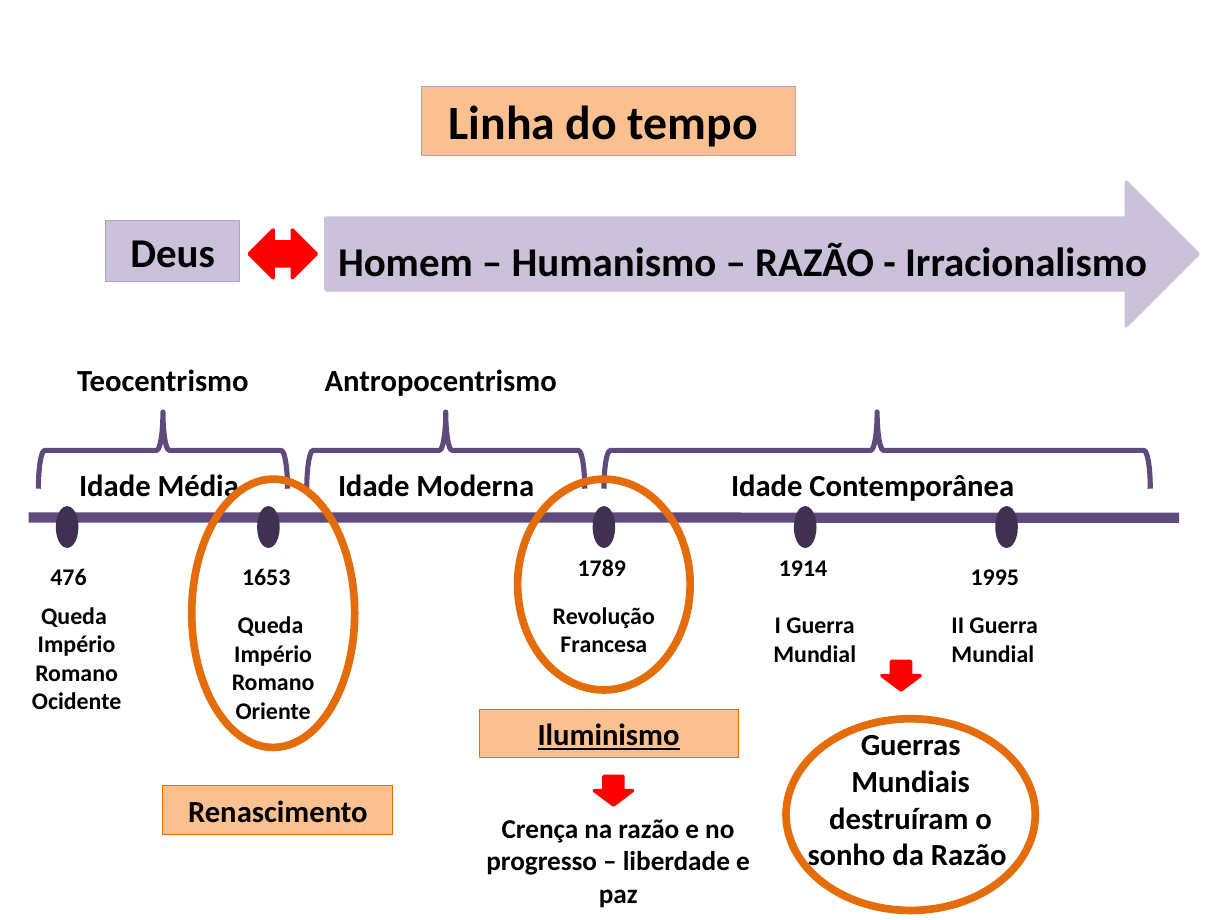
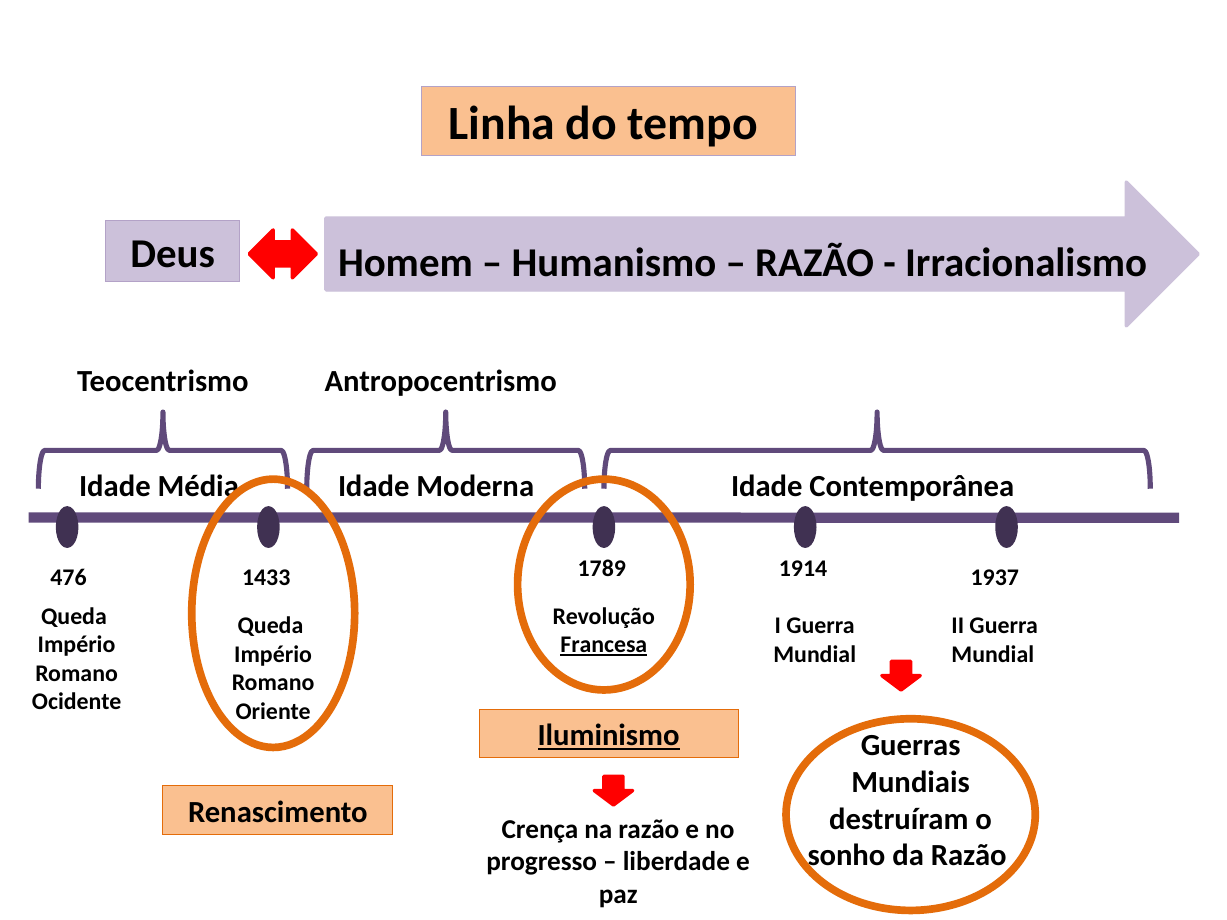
1653: 1653 -> 1433 (266, 578)
1995: 1995 -> 1937 (995, 578)
Francesa underline: none -> present (604, 645)
